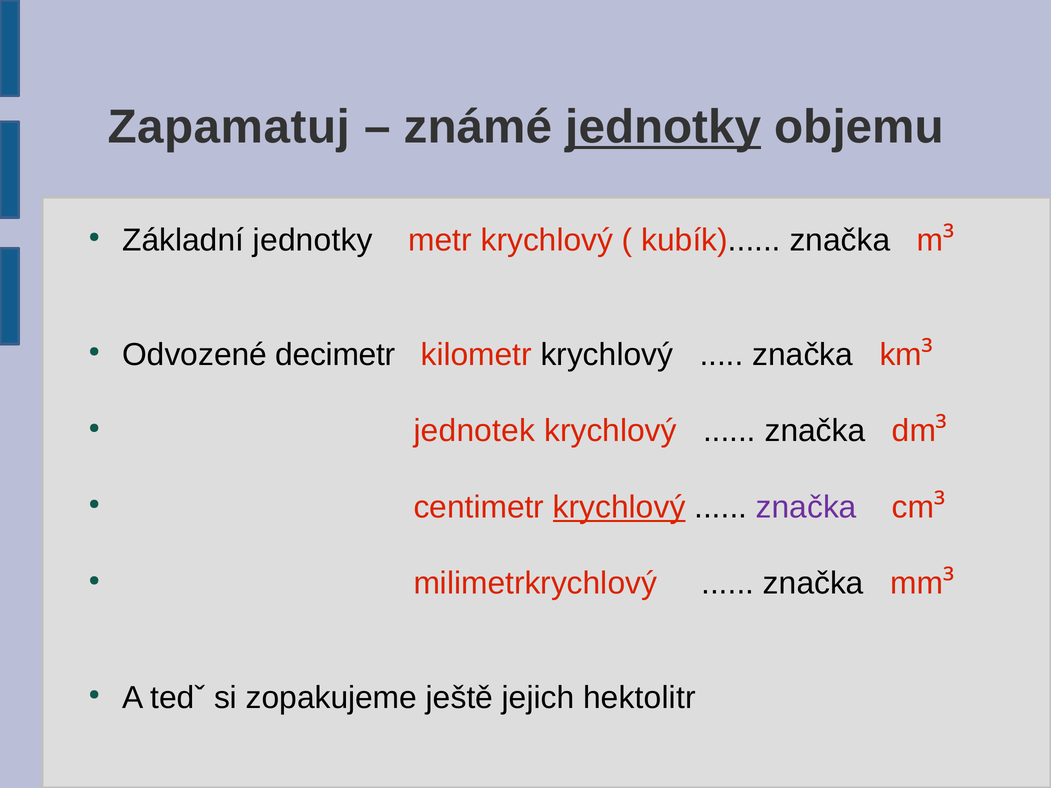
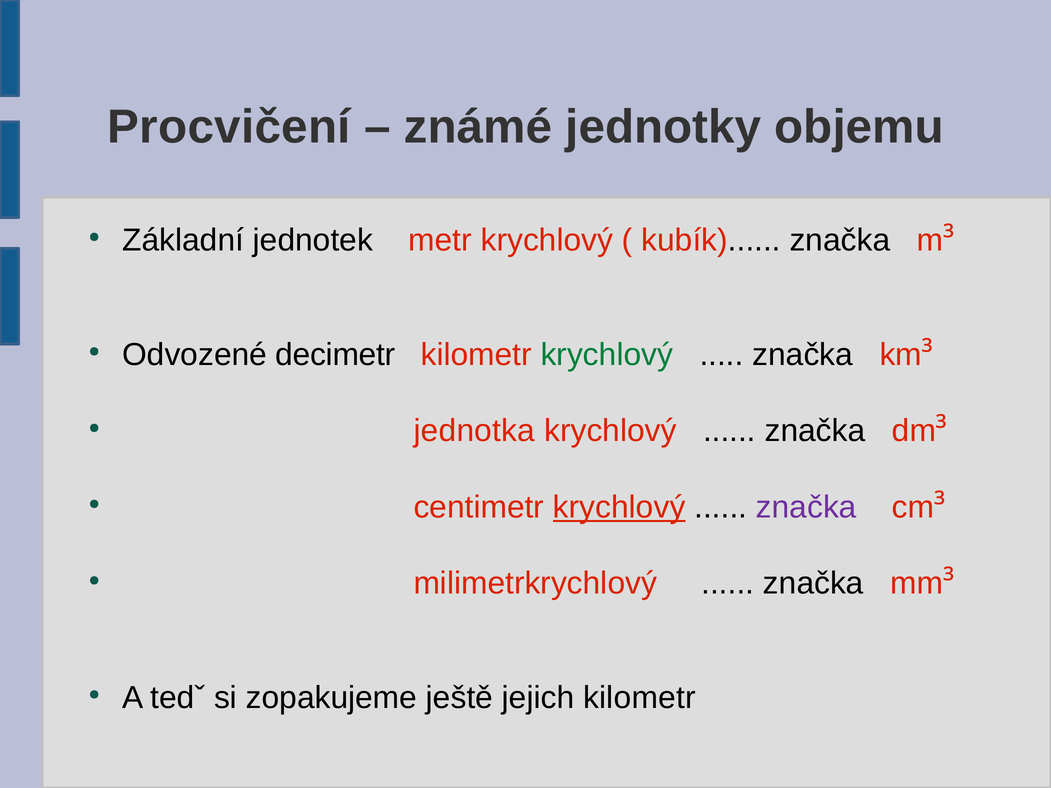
Zapamatuj: Zapamatuj -> Procvičení (229, 127)
jednotky underline: present -> none (663, 127)
Základní jednotky: jednotky -> jednotek (313, 240)
krychlový colour: black -> green (607, 355)
jednotek: jednotek -> jednotka (474, 431)
jejich hektolitr: hektolitr -> kilometr (639, 698)
